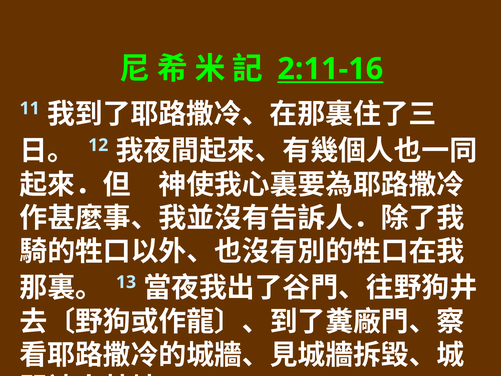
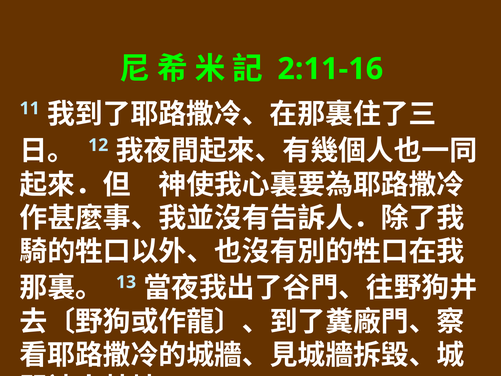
2:11-16 underline: present -> none (330, 69)
